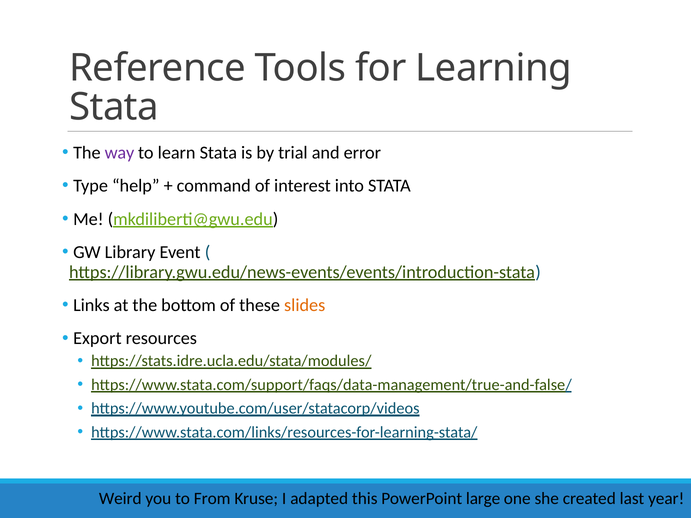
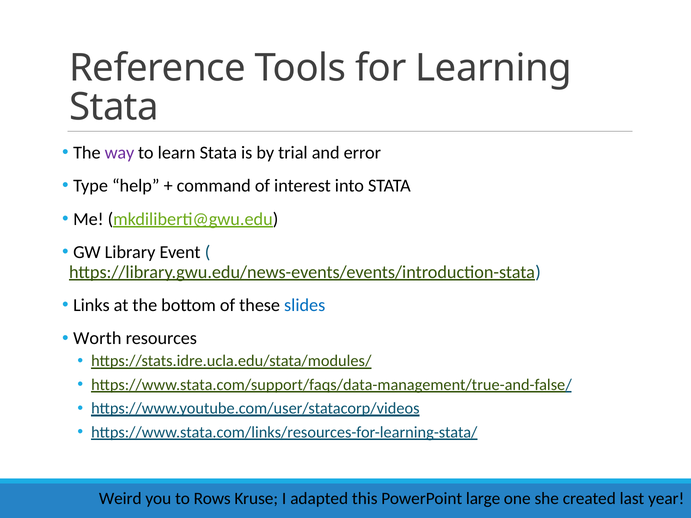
slides colour: orange -> blue (305, 305)
Export: Export -> Worth (97, 338)
From: From -> Rows (212, 499)
